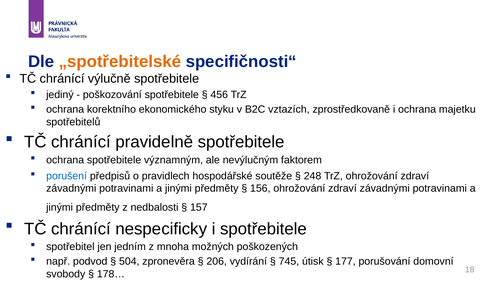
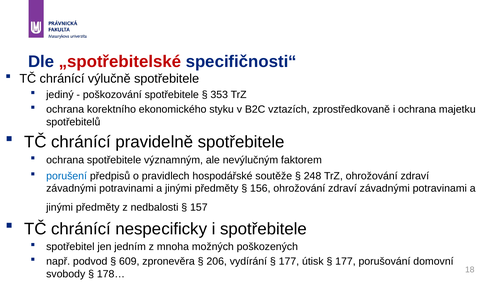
„spotřebitelské colour: orange -> red (120, 62)
456: 456 -> 353 (219, 95)
504: 504 -> 609 (129, 262)
745: 745 -> 177 (289, 262)
